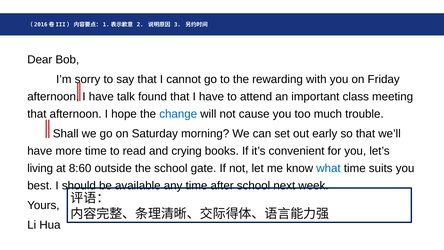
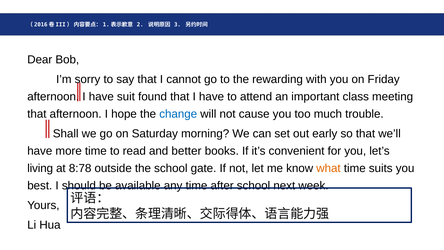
talk: talk -> suit (126, 97)
crying: crying -> better (186, 151)
8:60: 8:60 -> 8:78 (80, 168)
what colour: blue -> orange (329, 168)
